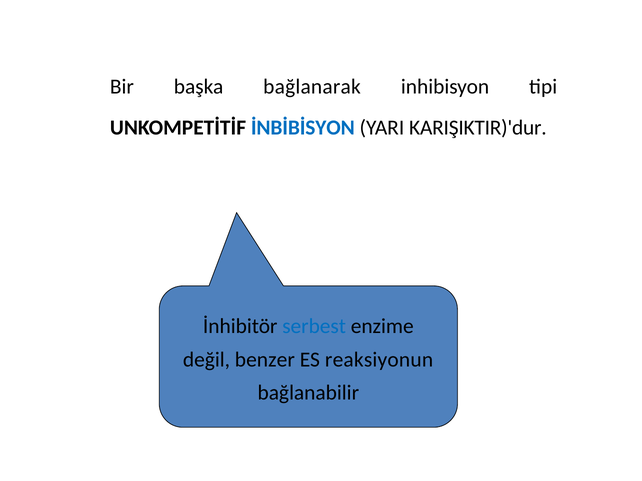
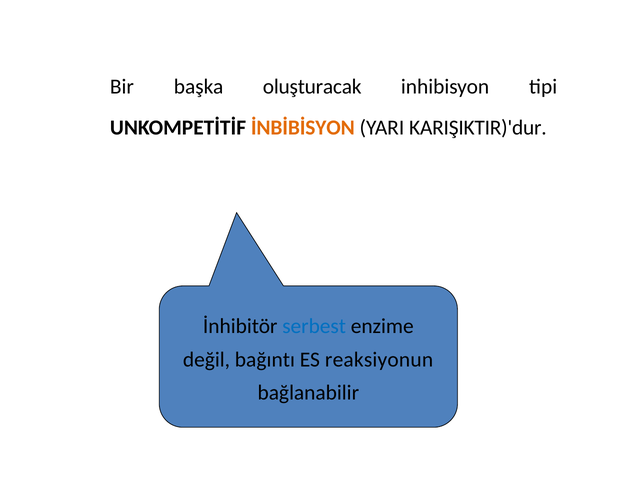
bağlanarak: bağlanarak -> oluşturacak (312, 87)
İNBİBİSYON colour: blue -> orange (303, 128)
benzer: benzer -> bağıntı (265, 360)
